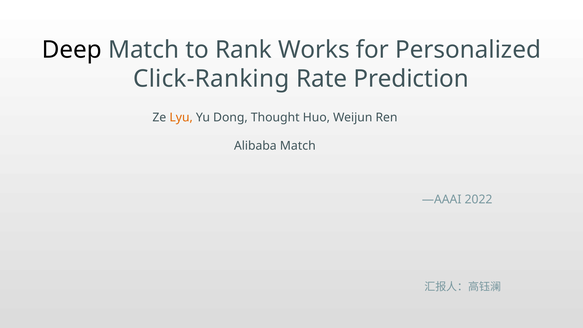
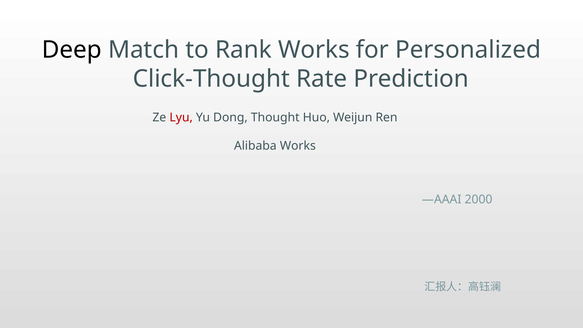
Click-Ranking: Click-Ranking -> Click-Thought (211, 79)
Lyu colour: orange -> red (181, 117)
Alibaba Match: Match -> Works (298, 146)
2022: 2022 -> 2000 (479, 199)
